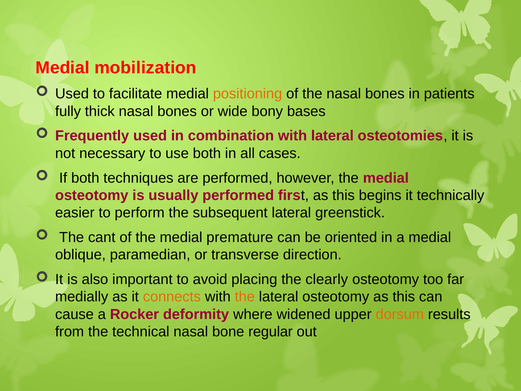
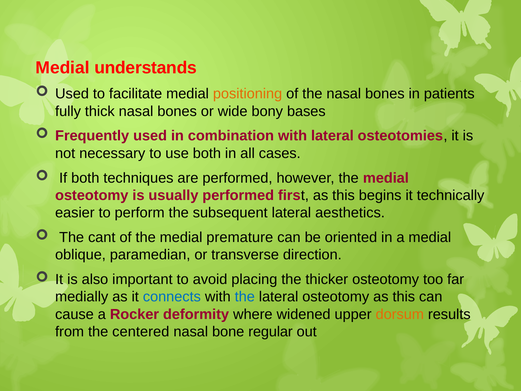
mobilization: mobilization -> understands (146, 68)
greenstick: greenstick -> aesthetics (350, 213)
clearly: clearly -> thicker (327, 279)
connects colour: orange -> blue (172, 297)
the colour: orange -> blue (245, 297)
technical: technical -> centered (141, 331)
